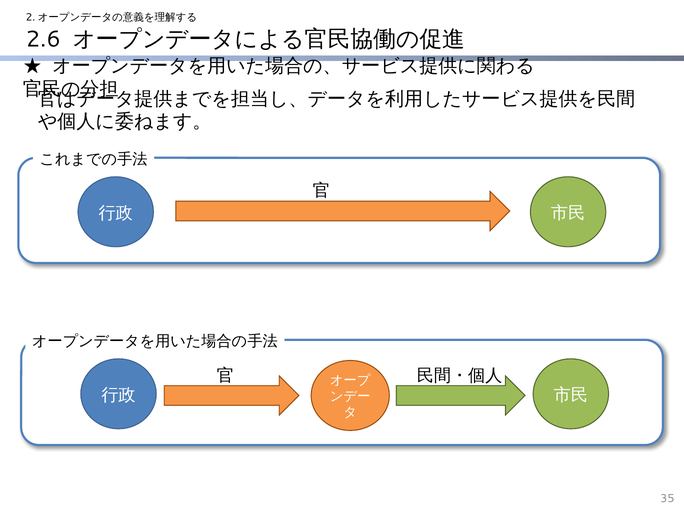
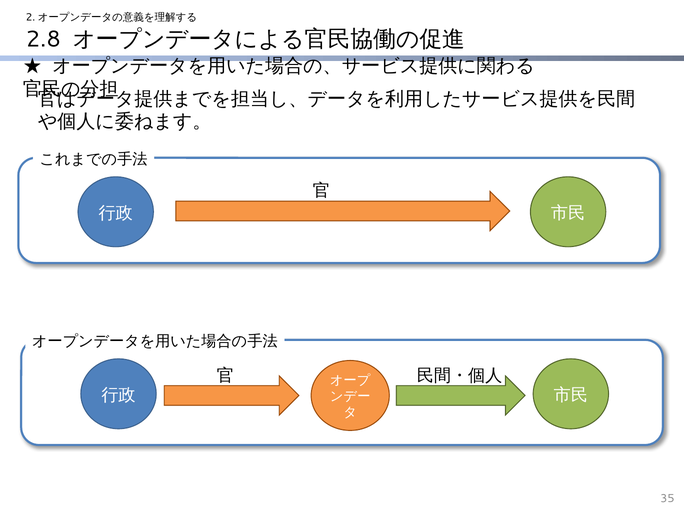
2.6: 2.6 -> 2.8 (43, 39)
